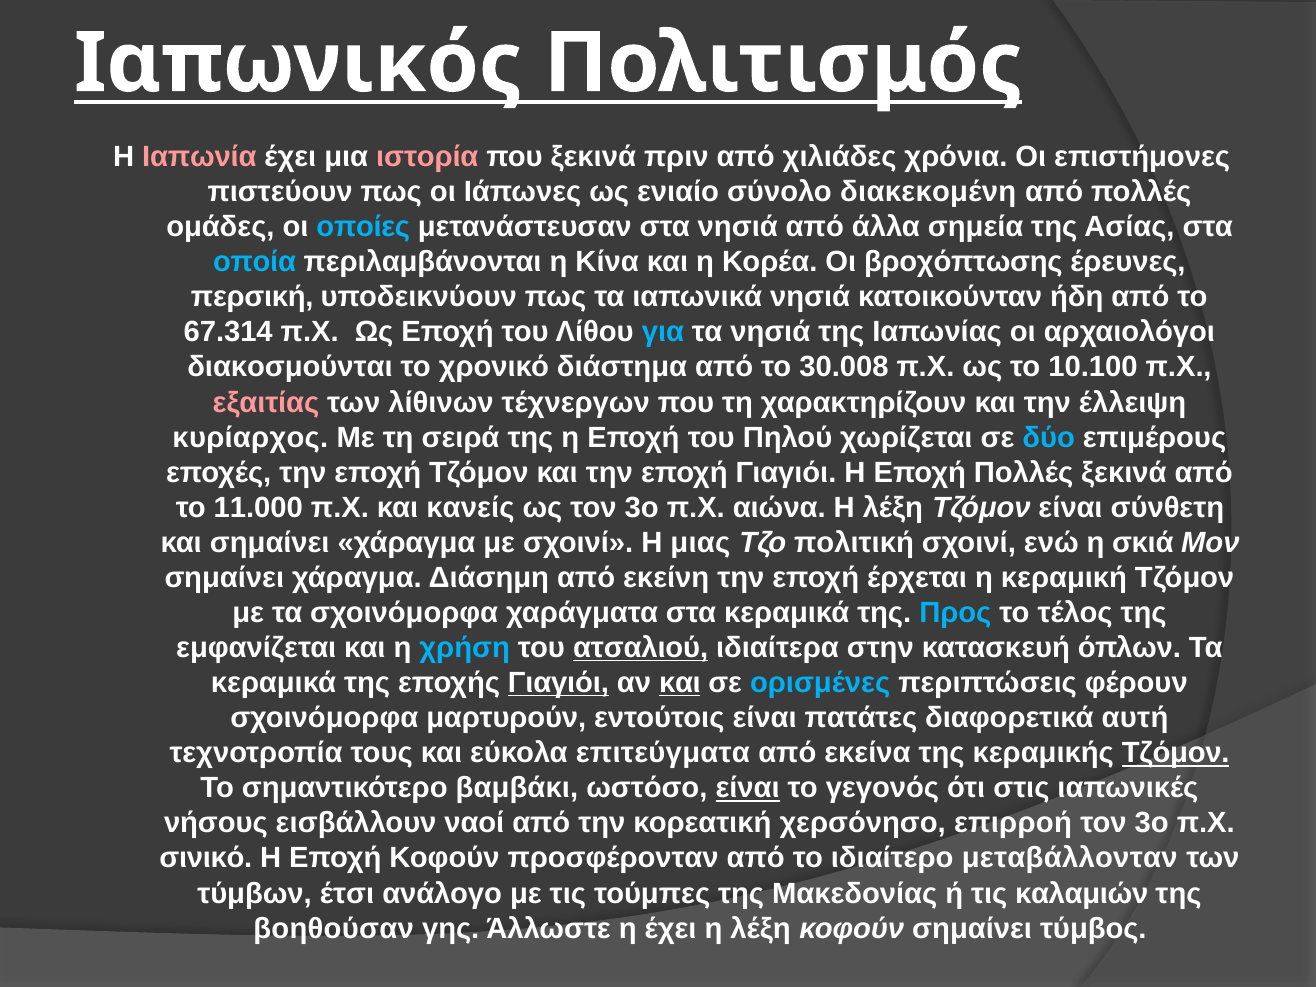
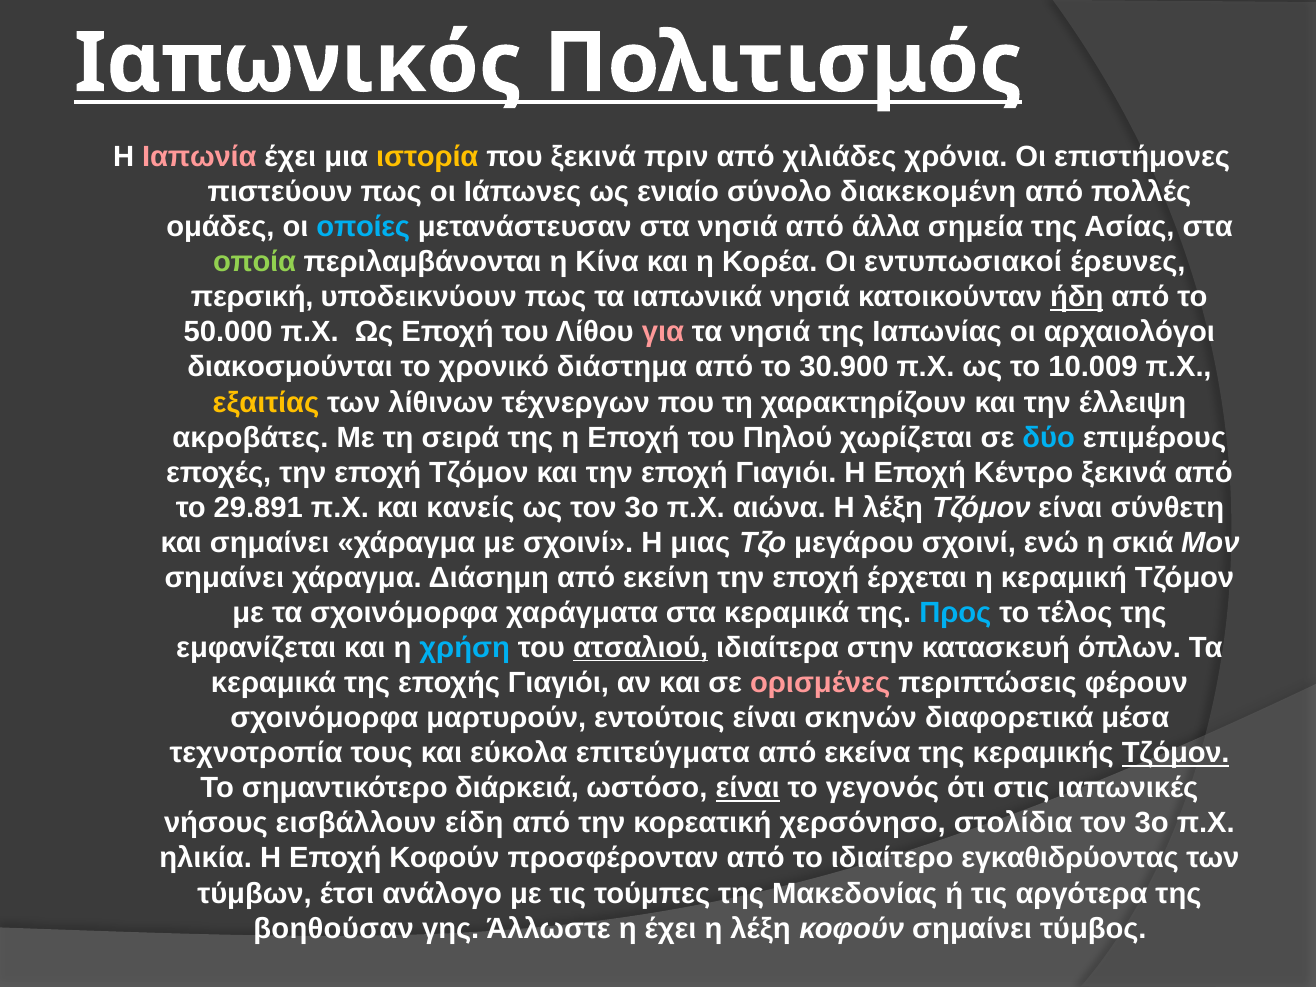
ιστορία colour: pink -> yellow (427, 157)
οποία colour: light blue -> light green (255, 262)
βροχόπτωσης: βροχόπτωσης -> εντυπωσιακοί (963, 262)
ήδη underline: none -> present (1077, 297)
67.314: 67.314 -> 50.000 (228, 332)
για colour: light blue -> pink (663, 332)
30.008: 30.008 -> 30.900 (844, 367)
10.100: 10.100 -> 10.009 (1093, 367)
εξαιτίας colour: pink -> yellow (266, 402)
κυρίαρχος: κυρίαρχος -> ακροβάτες (250, 437)
Εποχή Πολλές: Πολλές -> Κέντρο (1024, 473)
11.000: 11.000 -> 29.891 (258, 508)
πολιτική: πολιτική -> μεγάρου (854, 543)
Γιαγιόι underline: present -> none (558, 683)
και underline: present -> none (680, 683)
ορισμένες colour: light blue -> pink (820, 683)
πατάτες: πατάτες -> σκηνών (861, 718)
αυτή: αυτή -> μέσα (1135, 718)
βαμβάκι: βαμβάκι -> διάρκειά (517, 788)
ναοί: ναοί -> είδη (474, 823)
επιρροή: επιρροή -> στολίδια (1013, 823)
σινικό: σινικό -> ηλικία (206, 858)
μεταβάλλονταν: μεταβάλλονταν -> εγκαθιδρύοντας (1070, 858)
καλαμιών: καλαμιών -> αργότερα (1082, 893)
